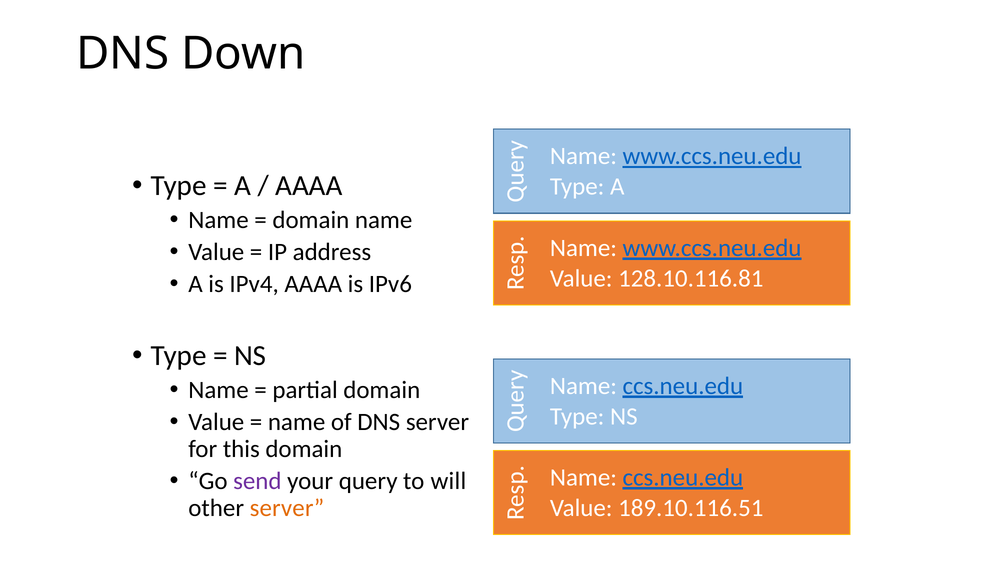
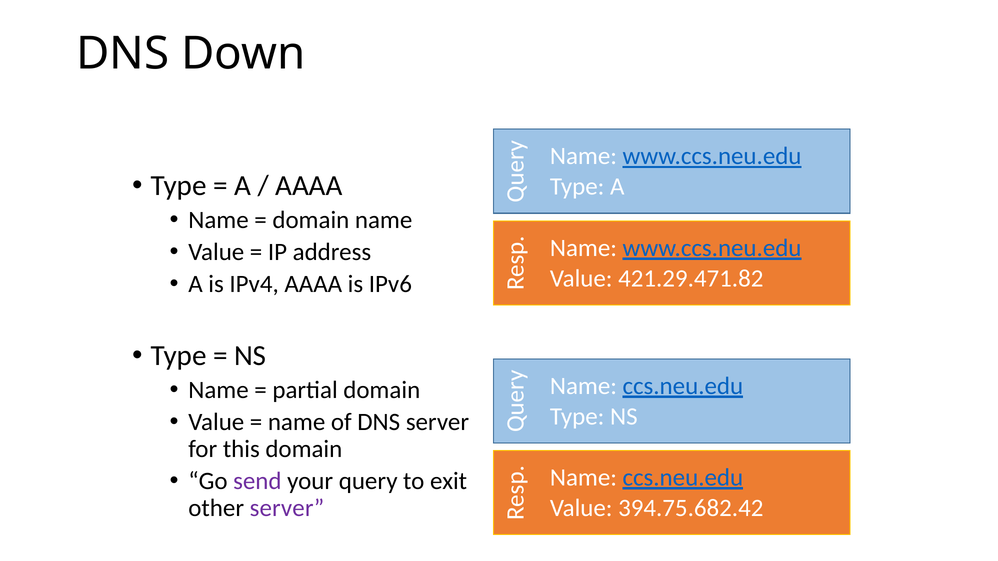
128.10.116.81: 128.10.116.81 -> 421.29.471.82 (691, 279)
will: will -> exit (449, 482)
189.10.116.51: 189.10.116.51 -> 394.75.682.42 (691, 508)
server colour: orange -> purple (287, 508)
